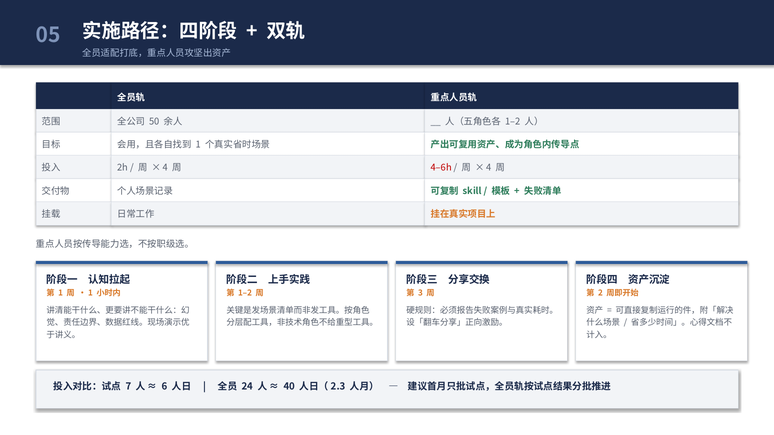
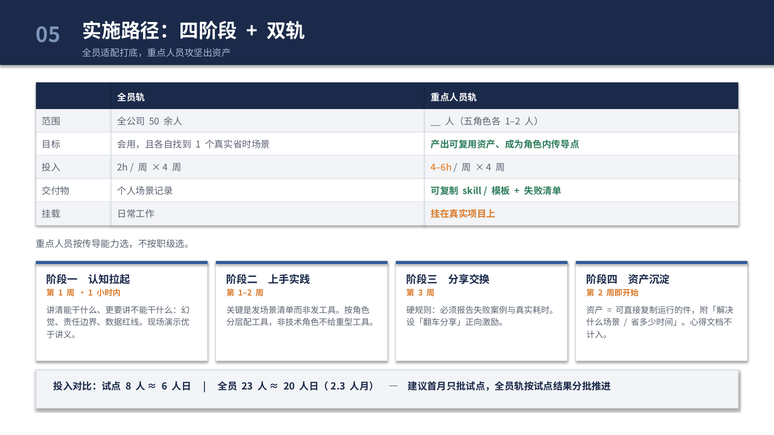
4–6h colour: red -> orange (441, 168)
7: 7 -> 8 (128, 387)
24: 24 -> 23 (247, 387)
40: 40 -> 20 (289, 387)
